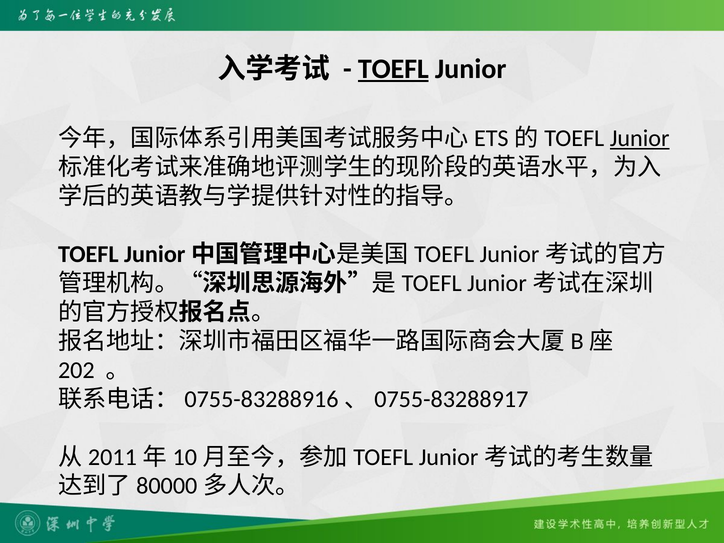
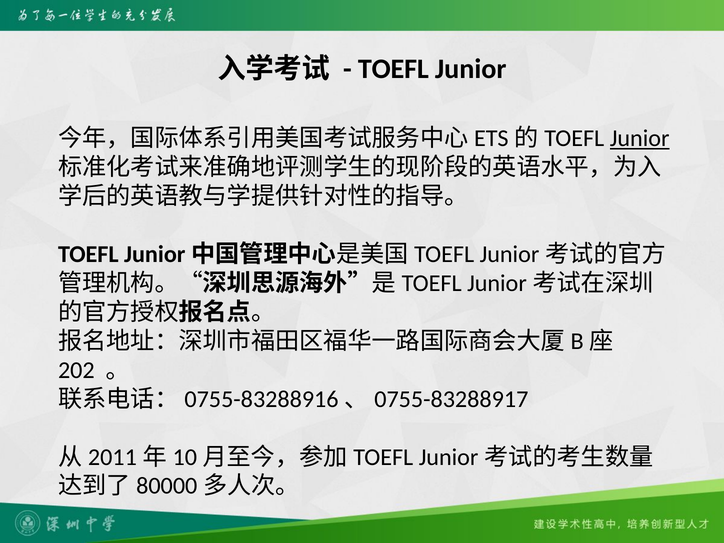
TOEFL underline: present -> none (393, 69)
